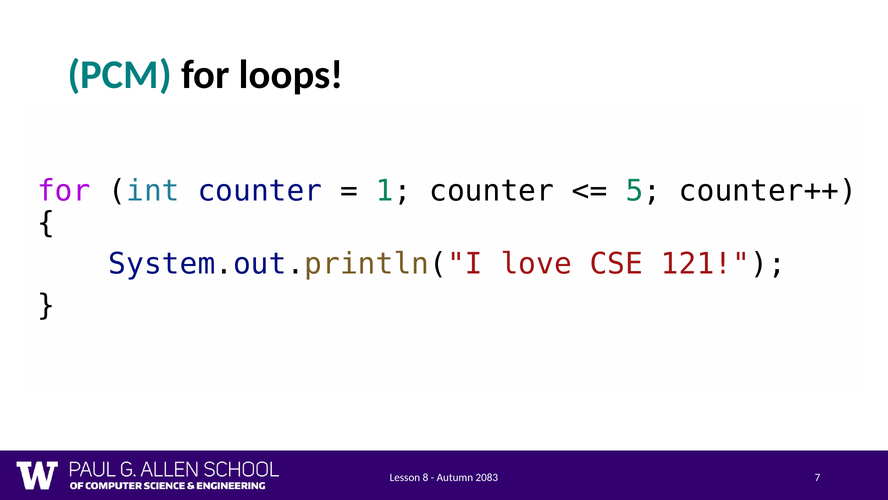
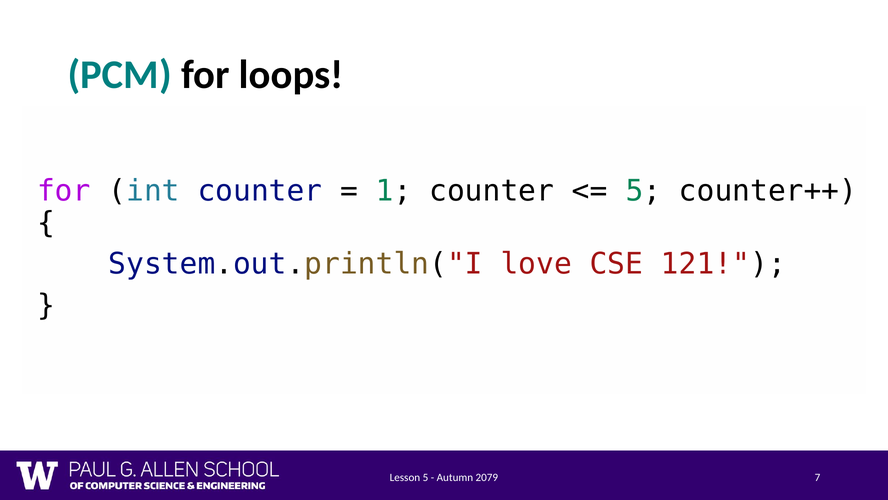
Lesson 8: 8 -> 5 (425, 477)
2083: 2083 -> 2079 (487, 477)
